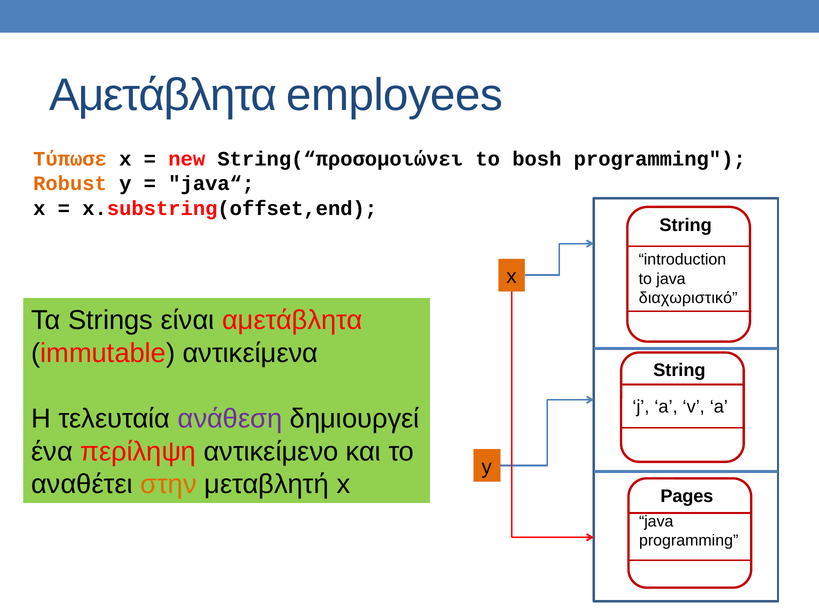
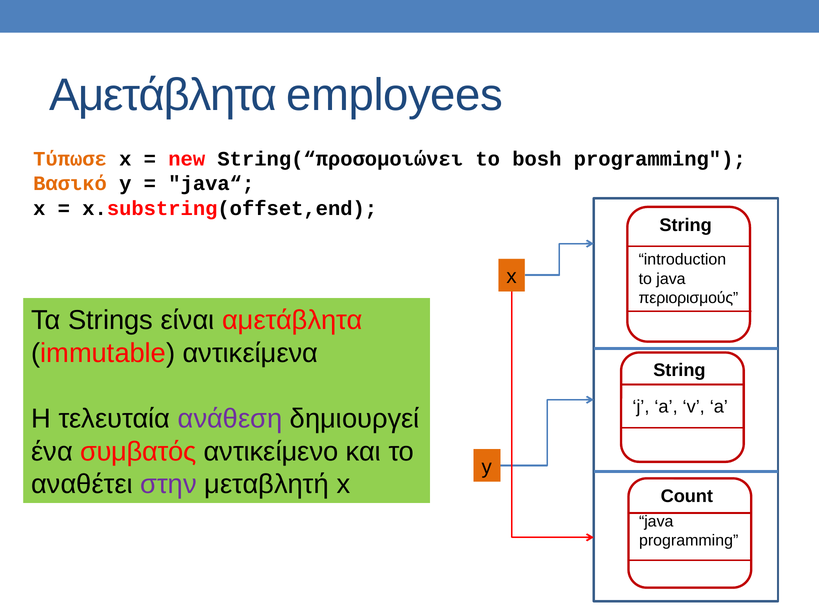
Robust: Robust -> Βασικό (70, 183)
διαχωριστικό: διαχωριστικό -> περιορισμούς (688, 298)
περίληψη: περίληψη -> συμβατός (138, 451)
στην colour: orange -> purple (169, 484)
Pages: Pages -> Count (687, 496)
